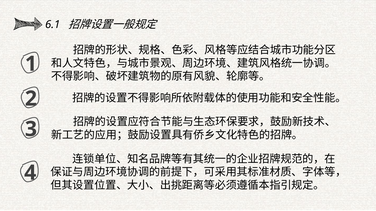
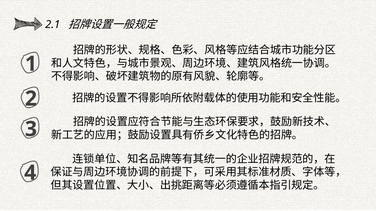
6.1: 6.1 -> 2.1 (53, 25)
